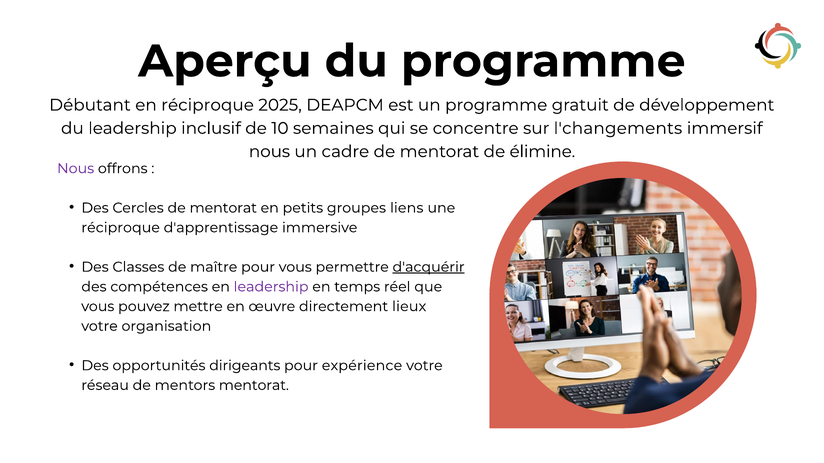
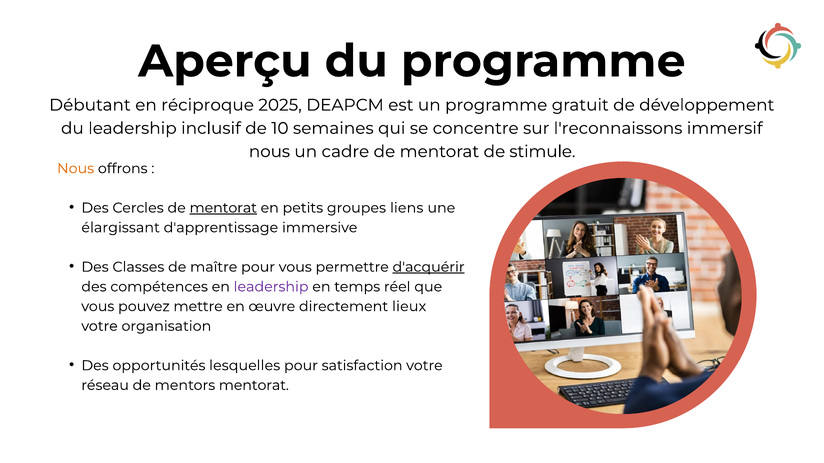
l'changements: l'changements -> l'reconnaissons (618, 128)
élimine: élimine -> stimule (542, 152)
Nous colour: purple -> orange (76, 169)
mentorat underline: none -> present (223, 208)
réciproque: réciproque -> élargissant (121, 228)
dirigeants: dirigeants -> lesquelles (245, 366)
expérience: expérience -> satisfaction (362, 366)
